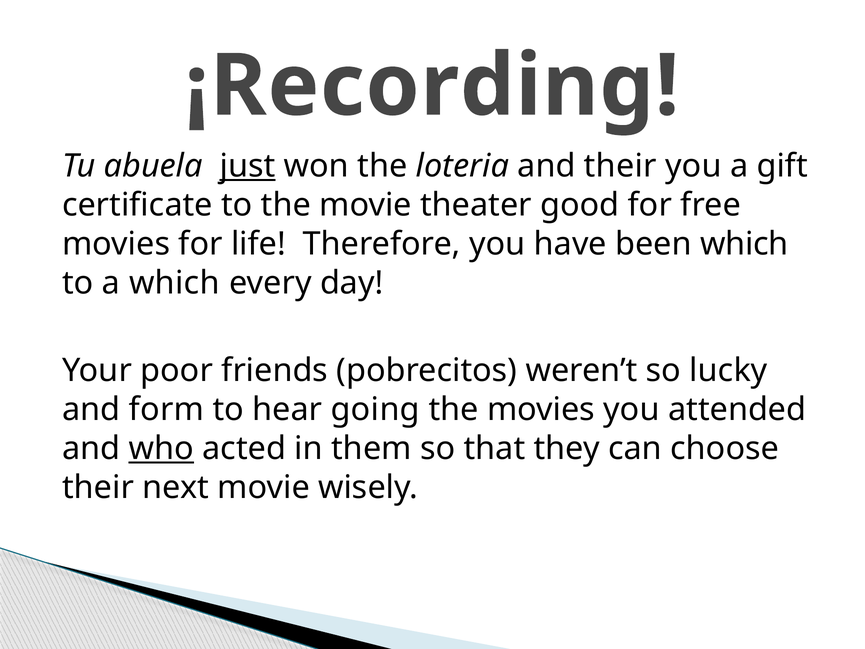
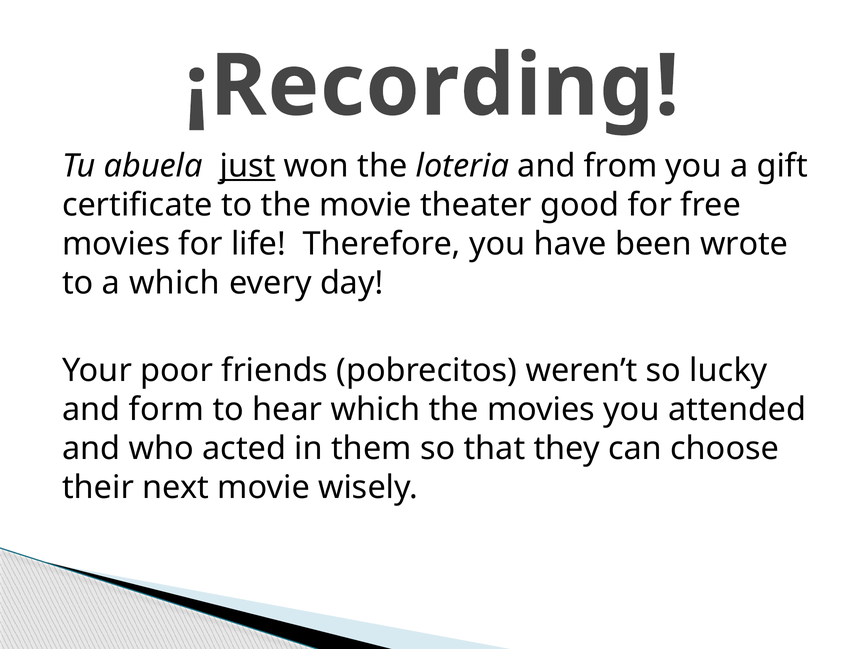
and their: their -> from (621, 166)
been which: which -> wrote (744, 244)
hear going: going -> which (375, 409)
who underline: present -> none (161, 448)
